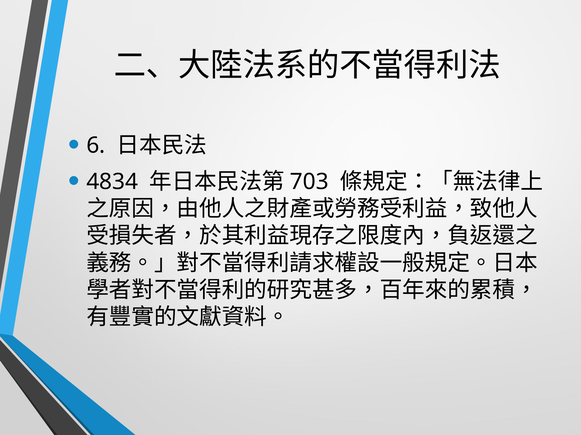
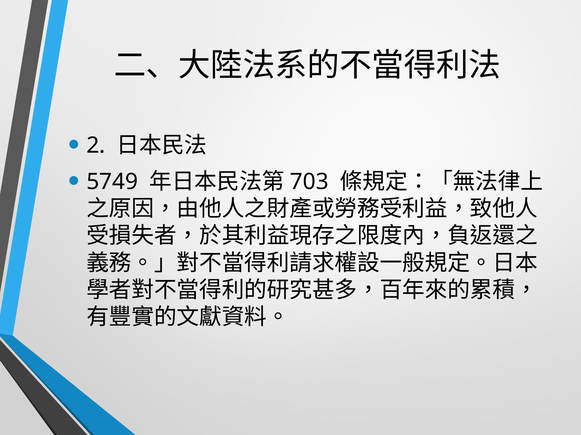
6: 6 -> 2 (96, 146)
4834: 4834 -> 5749 (112, 182)
